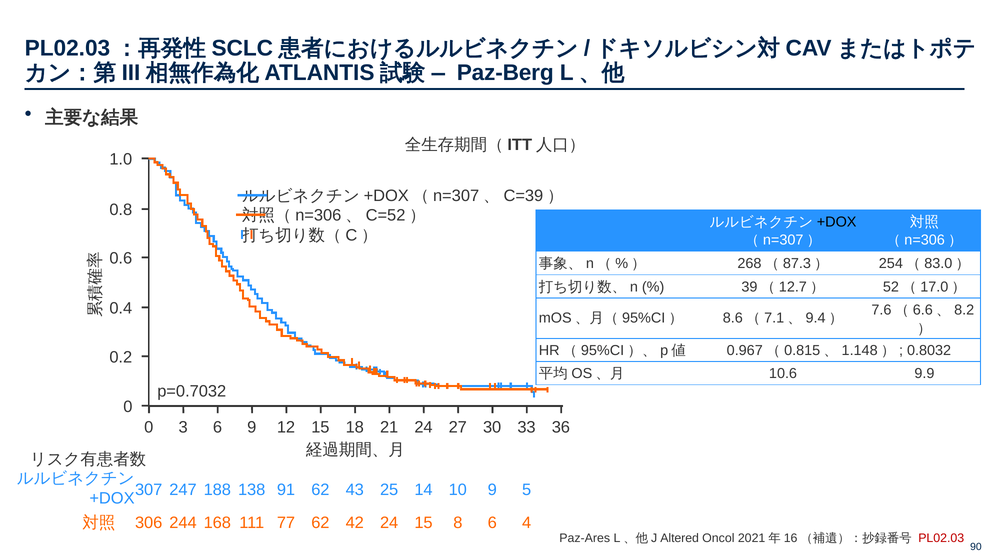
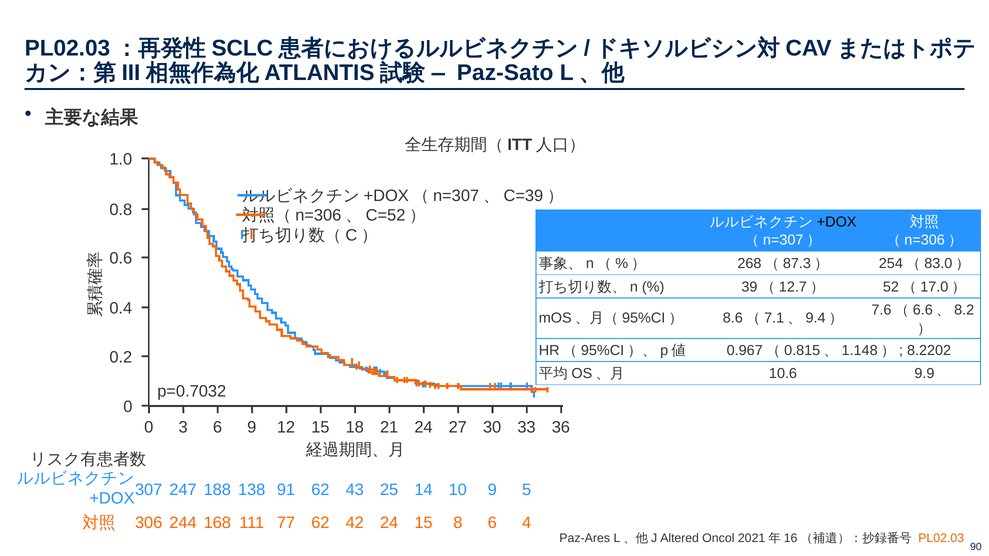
Paz-Berg: Paz-Berg -> Paz-Sato (505, 73)
0.8032: 0.8032 -> 8.2202 (929, 351)
PL02.03 colour: red -> orange (941, 539)
